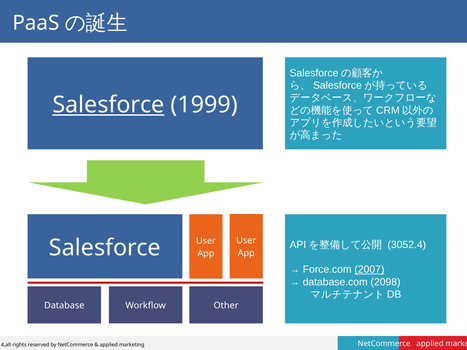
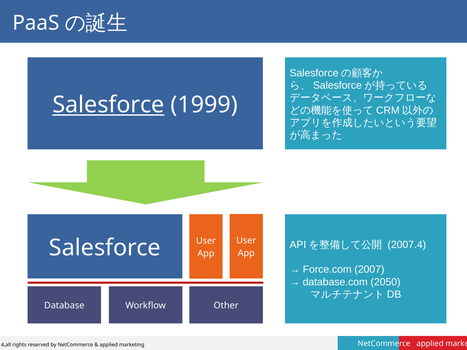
3052.4: 3052.4 -> 2007.4 (407, 245)
2007 underline: present -> none (369, 270)
2098: 2098 -> 2050 (386, 282)
